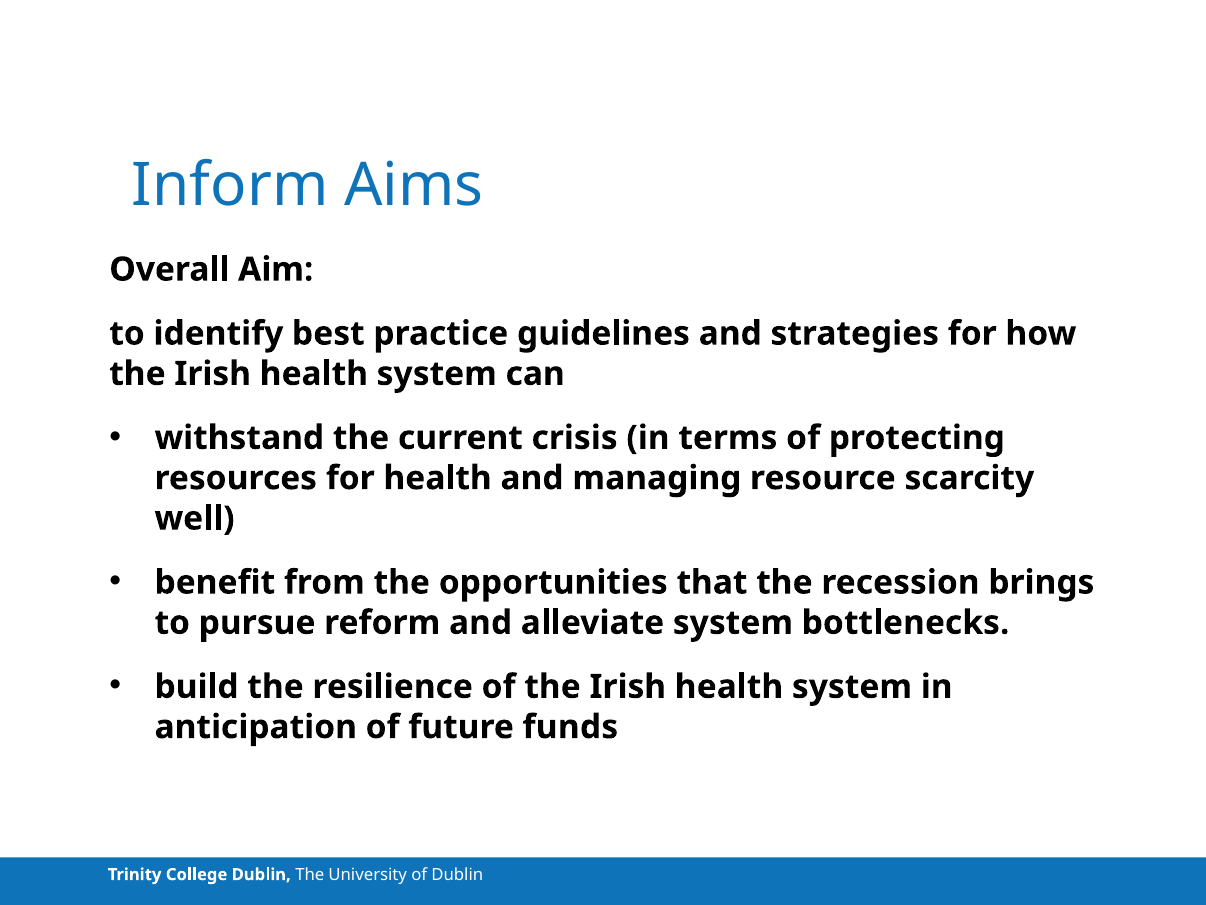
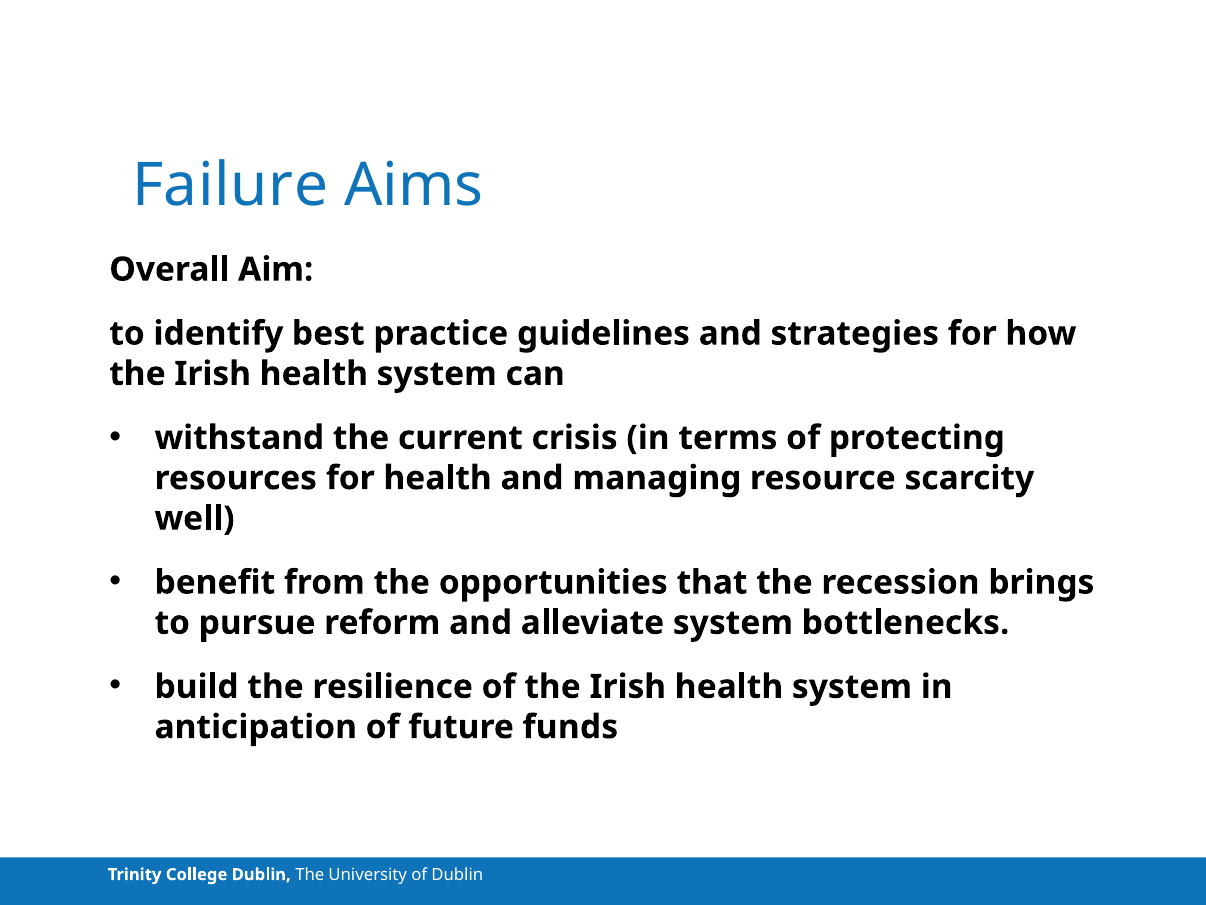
Inform: Inform -> Failure (230, 186)
